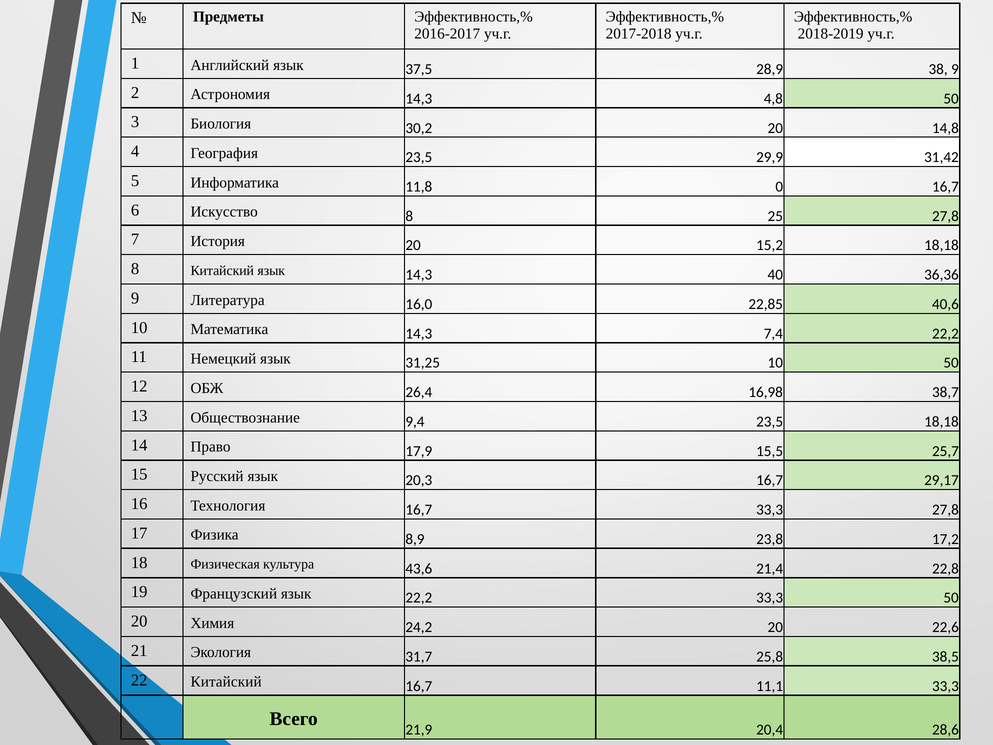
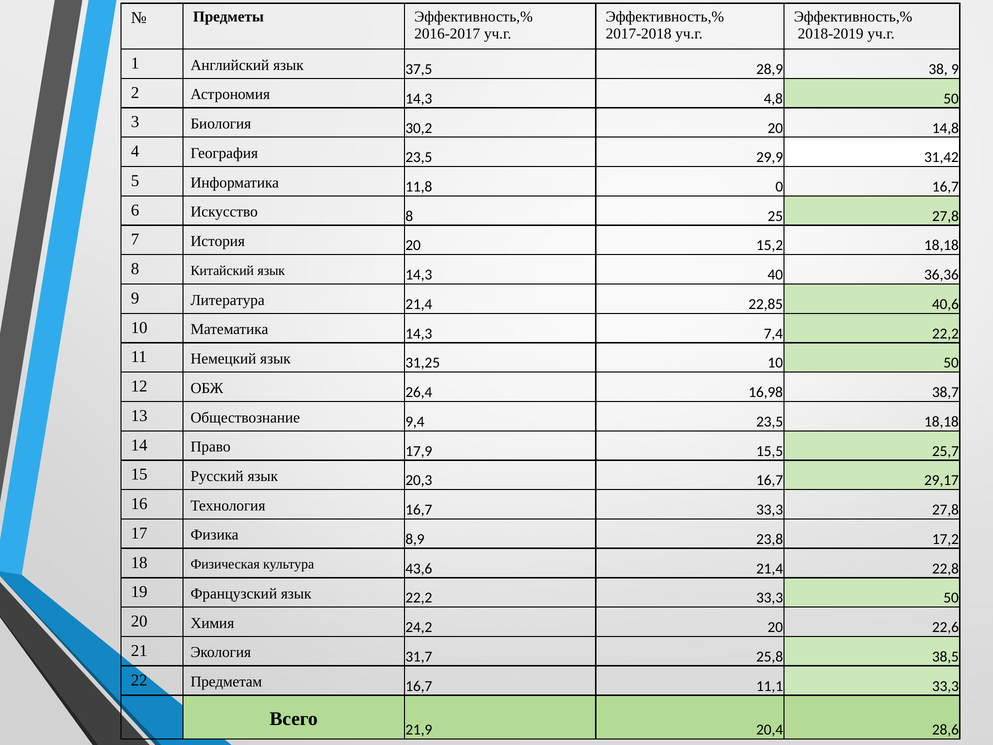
Литература 16,0: 16,0 -> 21,4 (419, 304)
22 Китайский: Китайский -> Предметам (226, 682)
